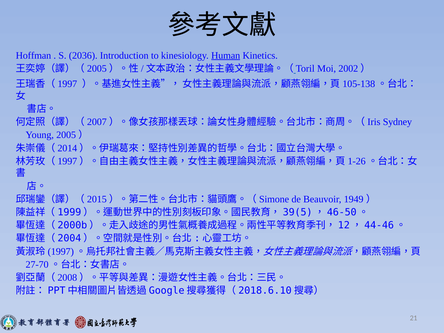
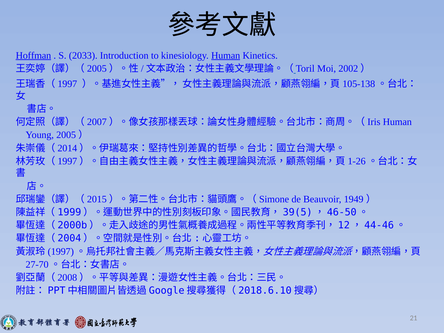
Hoffman underline: none -> present (33, 55)
2036: 2036 -> 2033 (83, 55)
Sydney: Sydney -> Human (397, 122)
